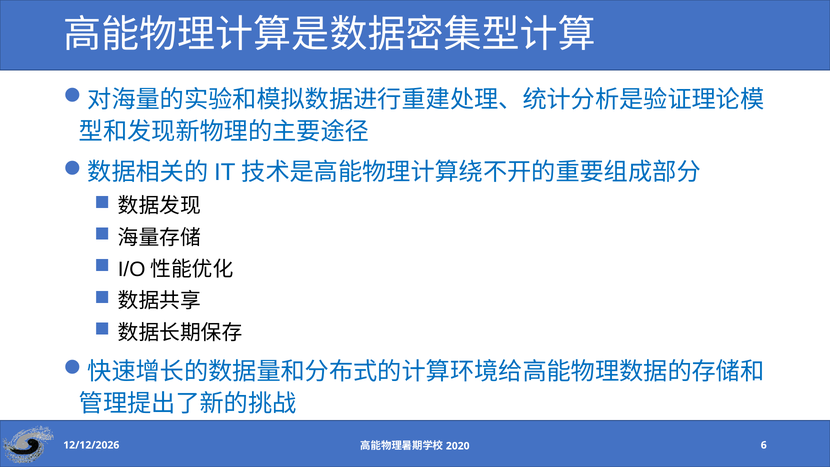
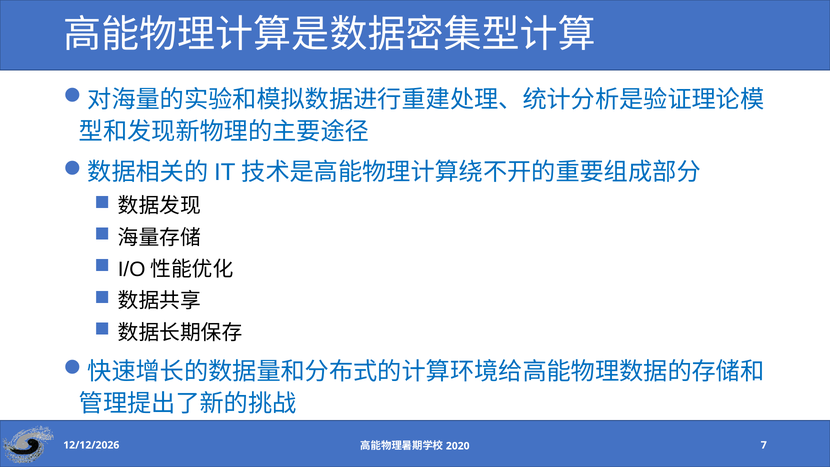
6: 6 -> 7 (764, 445)
